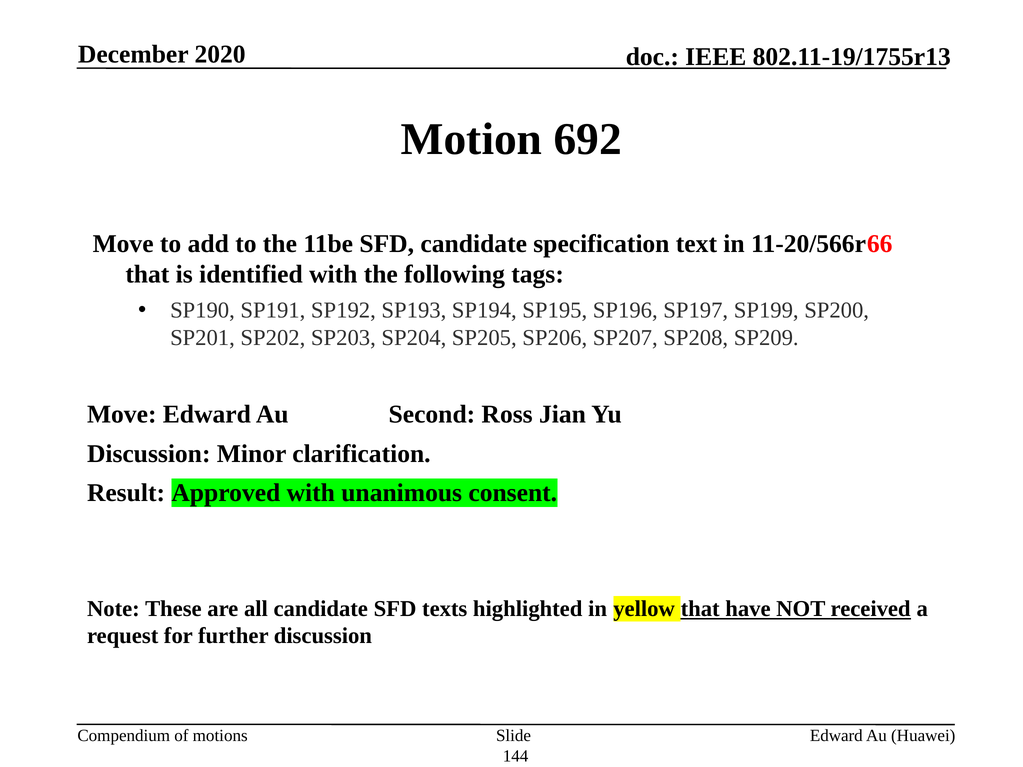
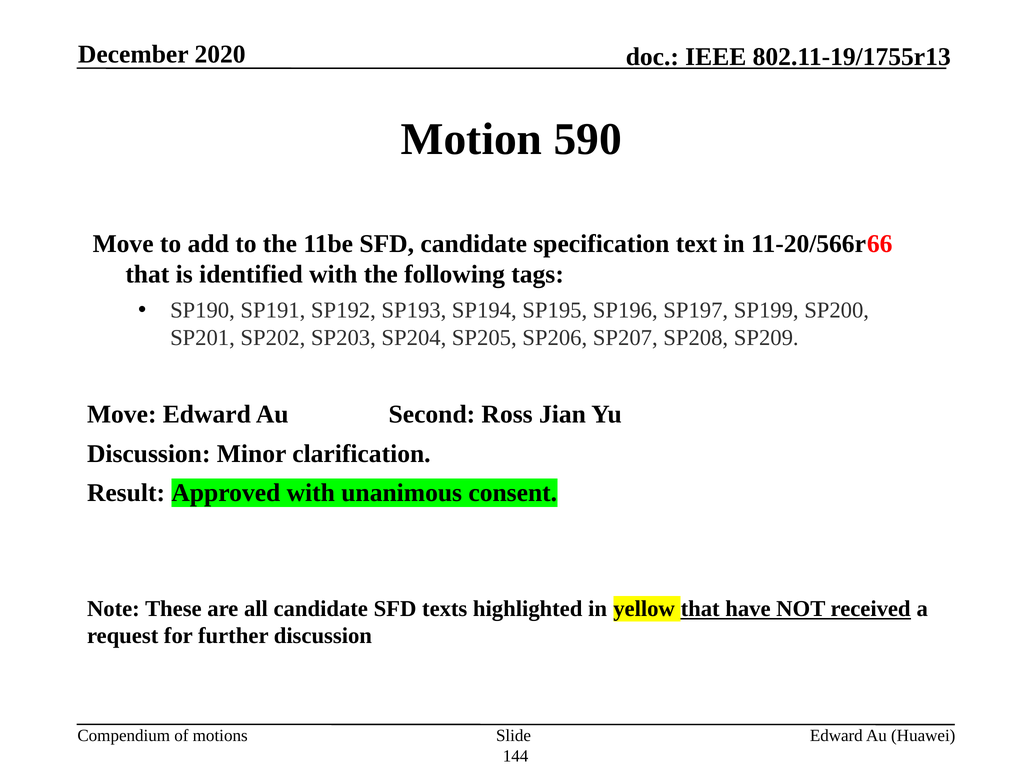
692: 692 -> 590 (588, 139)
